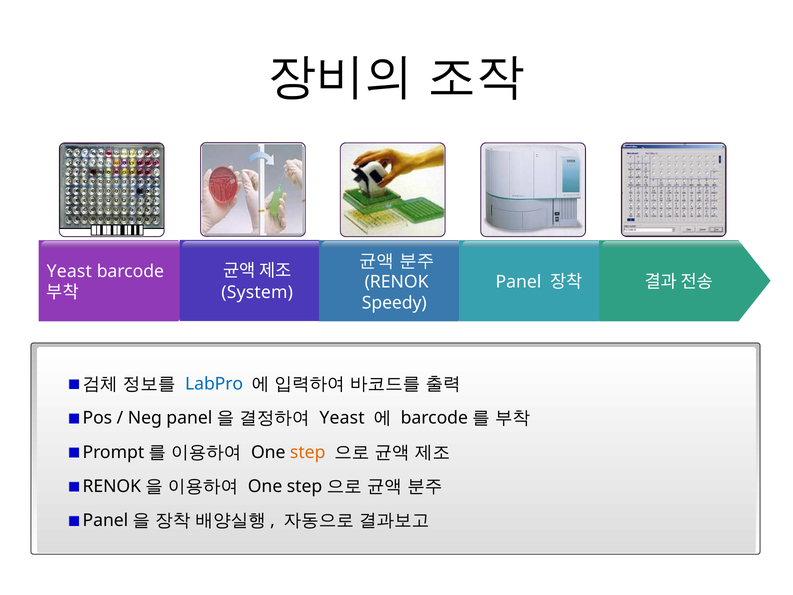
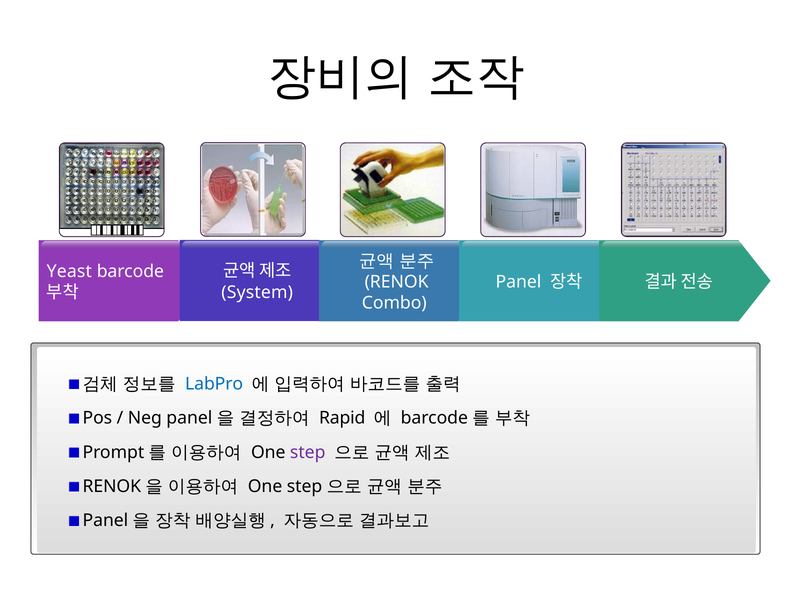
Speedy: Speedy -> Combo (394, 303)
Yeast: Yeast -> Rapid (342, 418)
step colour: orange -> purple (308, 452)
